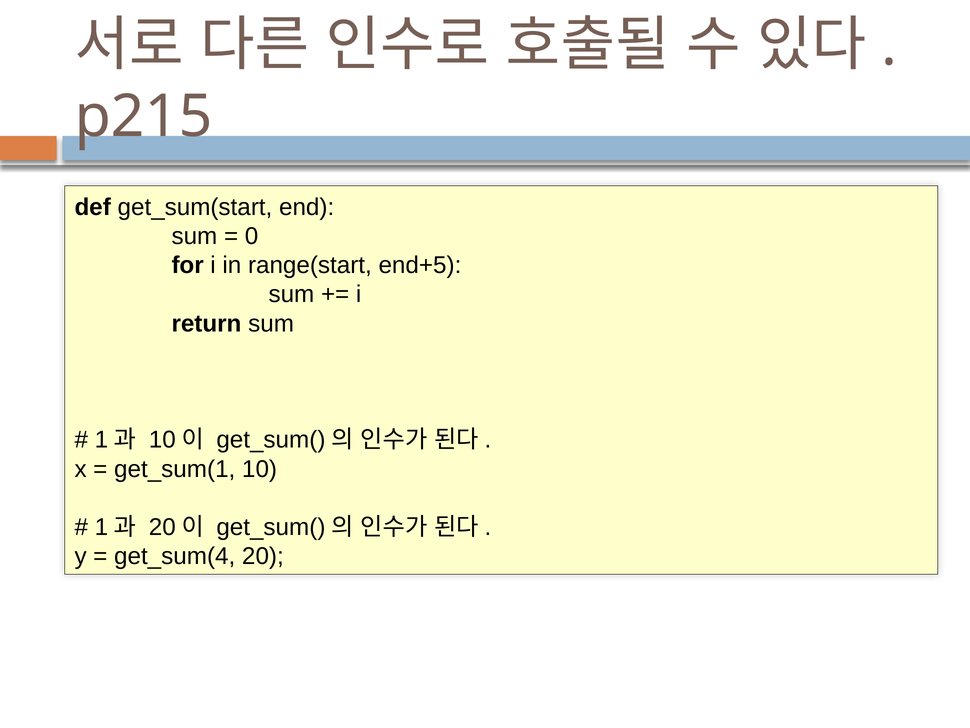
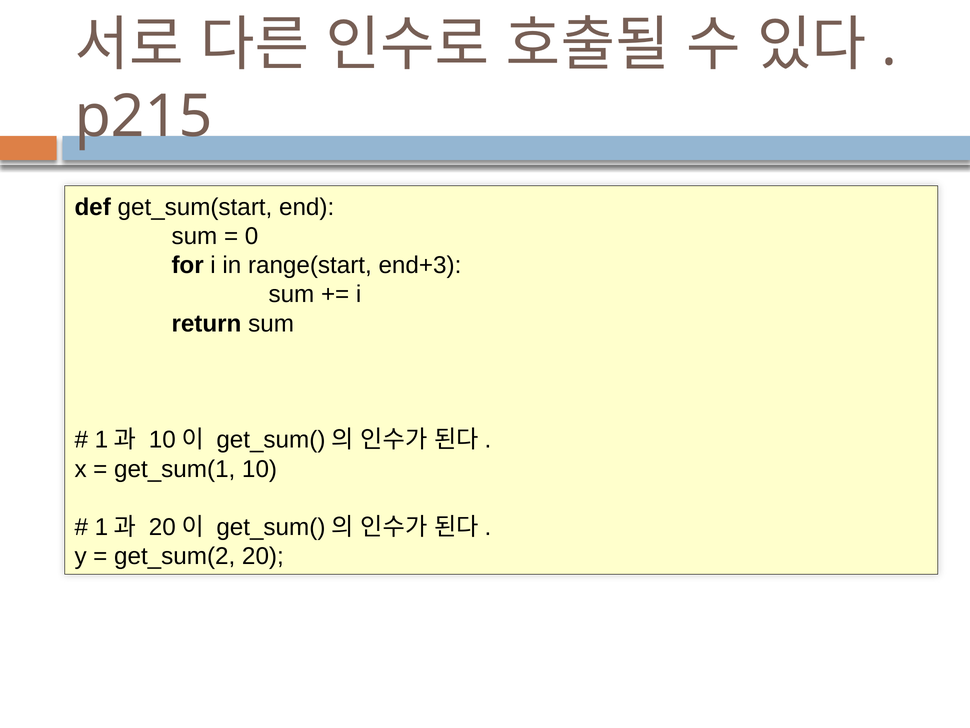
end+5: end+5 -> end+3 (420, 265)
get_sum(4: get_sum(4 -> get_sum(2 (175, 556)
